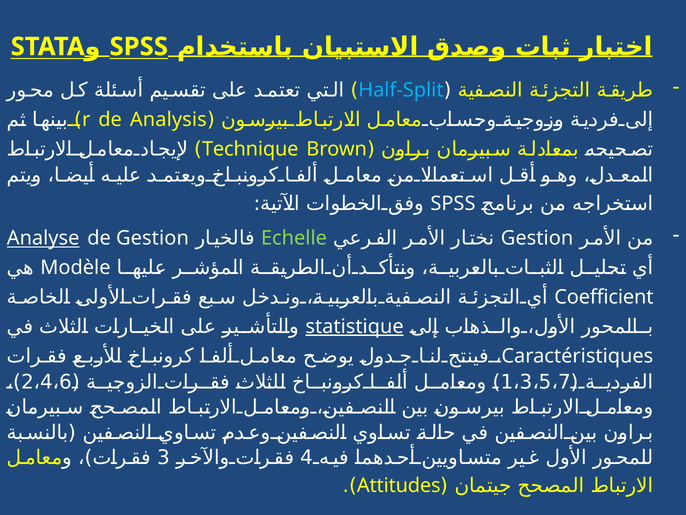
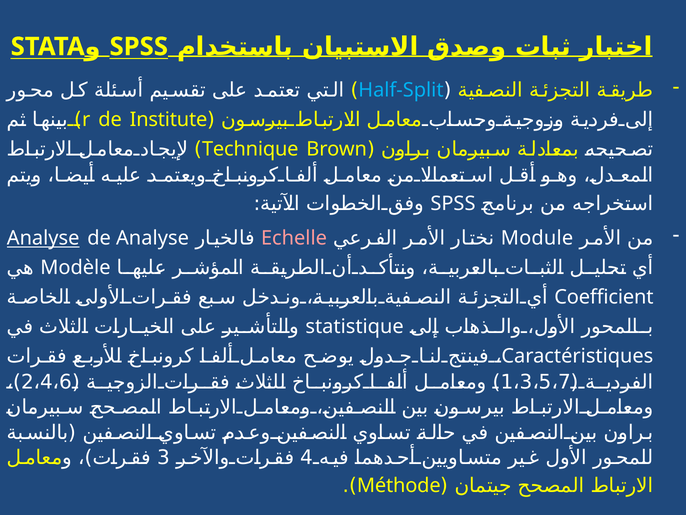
Analysis: Analysis -> Institute (168, 119)
de Gestion: Gestion -> Analyse (152, 238)
Echelle colour: light green -> pink (294, 238)
Gestion: Gestion -> Module (537, 238)
statistique underline: present -> none (355, 326)
Attitudes: Attitudes -> Méthode (399, 485)
